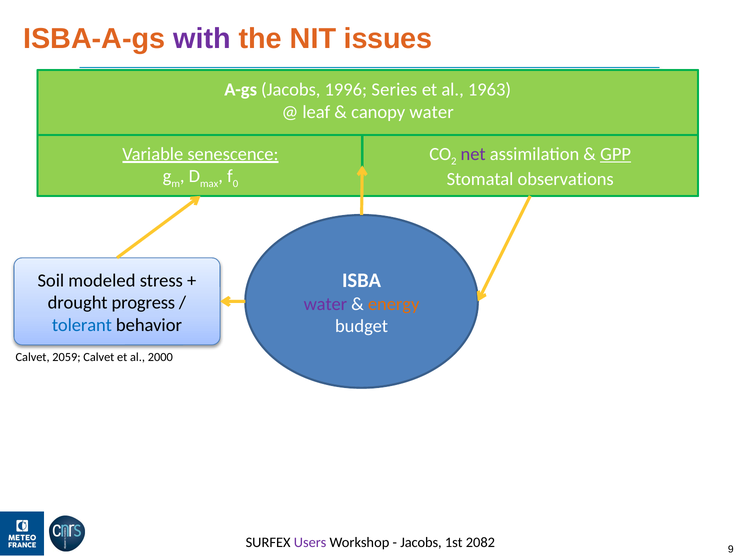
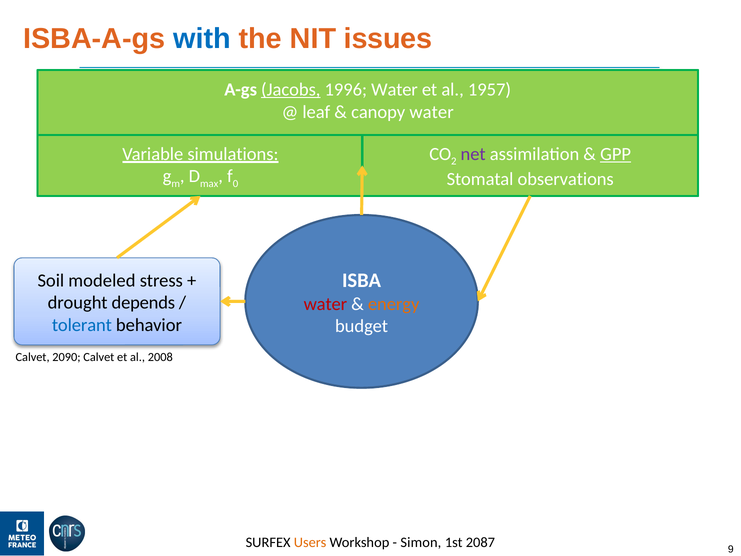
with colour: purple -> blue (202, 39)
Jacobs underline: none -> present (291, 90)
1996 Series: Series -> Water (395, 90)
1963: 1963 -> 1957 (489, 90)
senescence: senescence -> simulations (233, 154)
progress: progress -> depends (143, 303)
water colour: purple -> red (325, 304)
2059: 2059 -> 2090 (66, 357)
2000: 2000 -> 2008 (160, 357)
Users colour: purple -> orange (310, 542)
Jacobs: Jacobs -> Simon (421, 542)
2082: 2082 -> 2087 (480, 542)
